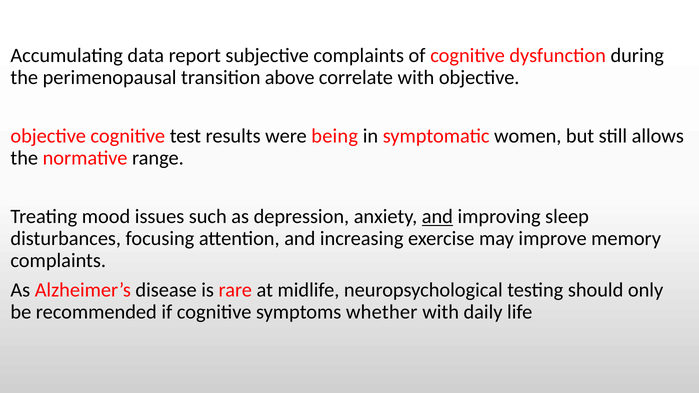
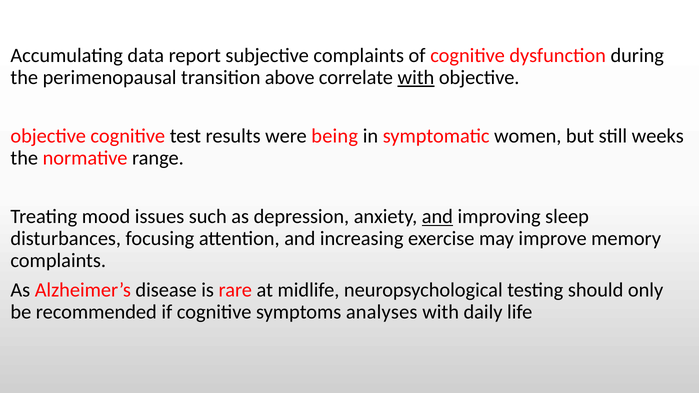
with underline: none -> present (416, 77)
allows: allows -> weeks (658, 136)
whether: whether -> analyses (382, 312)
